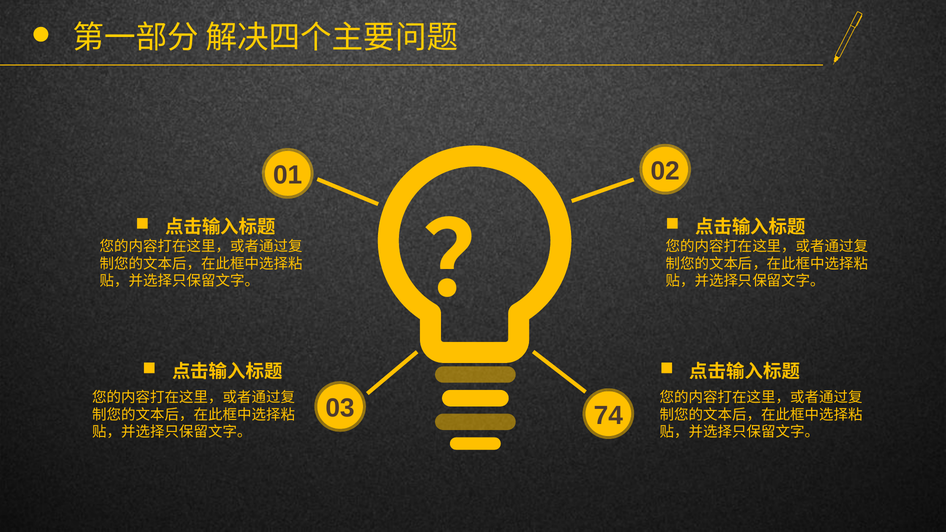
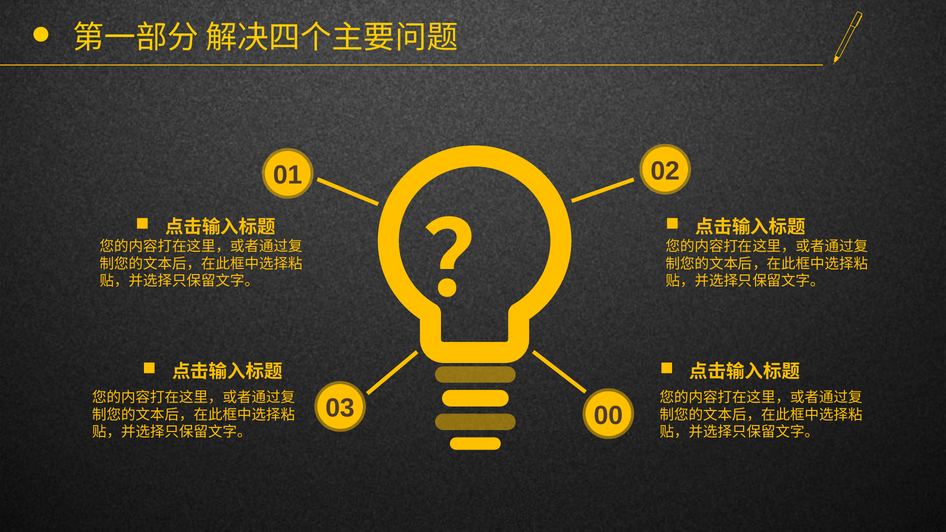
74: 74 -> 00 (608, 416)
